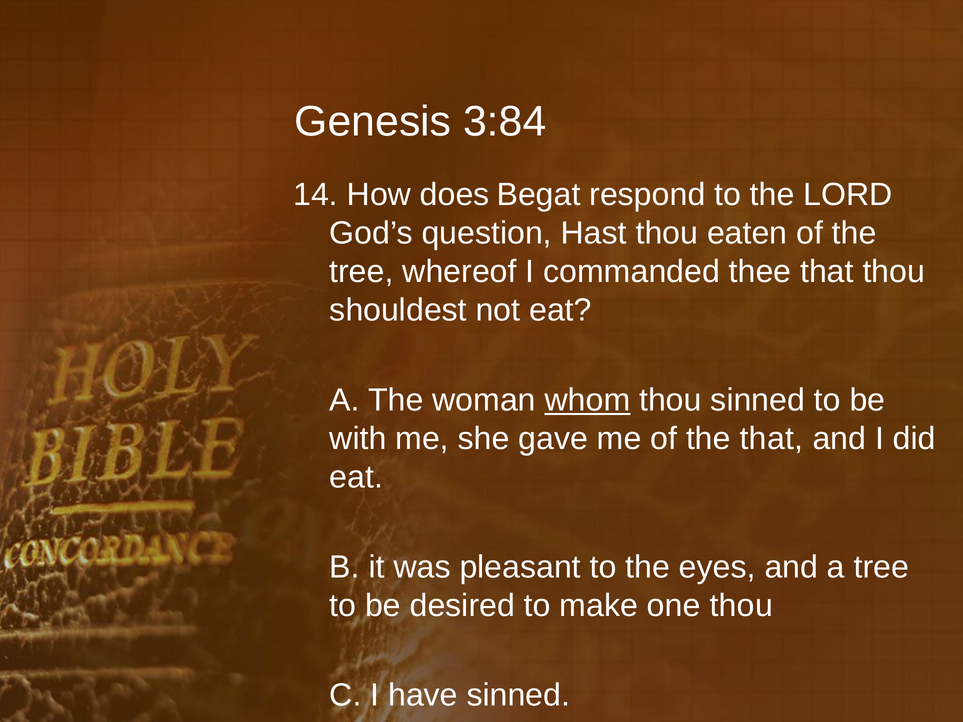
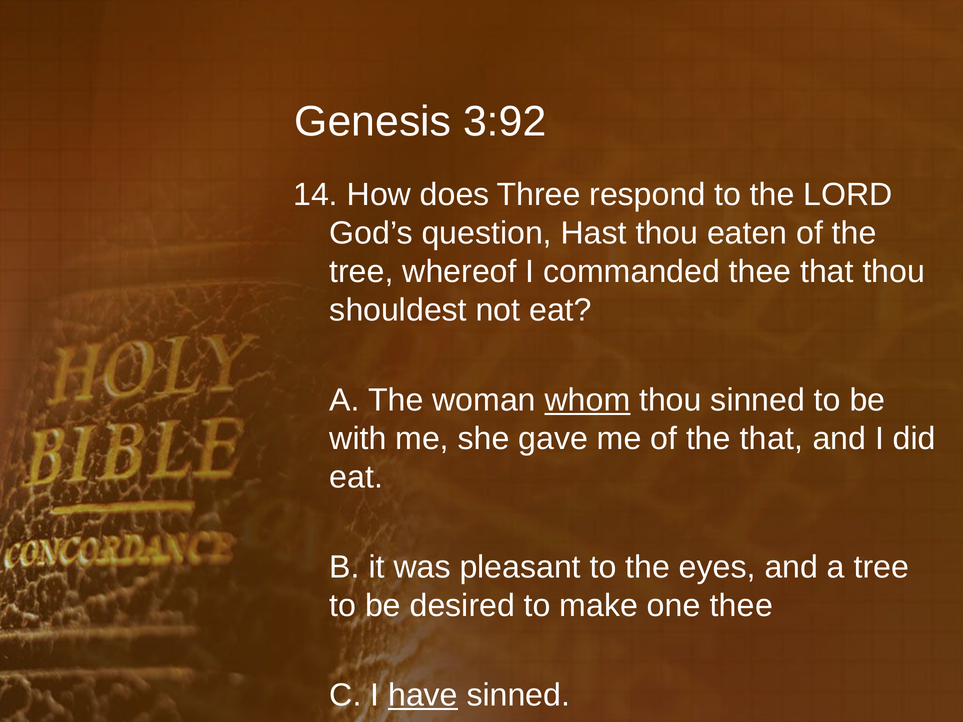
3:84: 3:84 -> 3:92 (505, 122)
Begat: Begat -> Three (539, 195)
one thou: thou -> thee (741, 606)
have underline: none -> present (423, 696)
